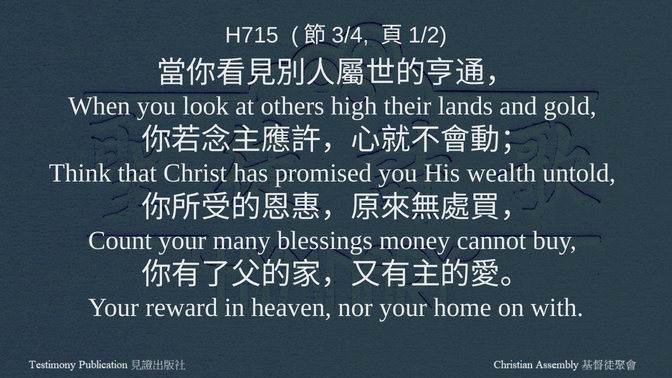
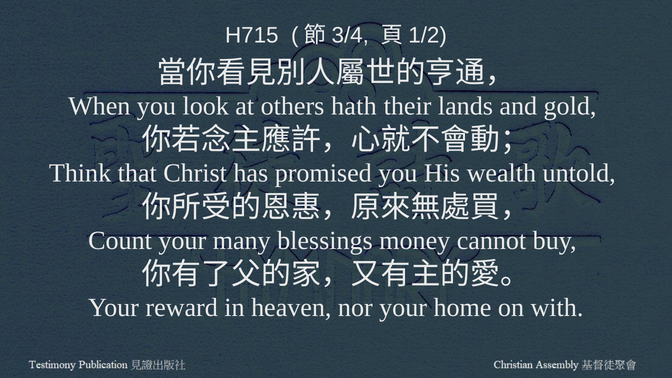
high: high -> hath (354, 106)
